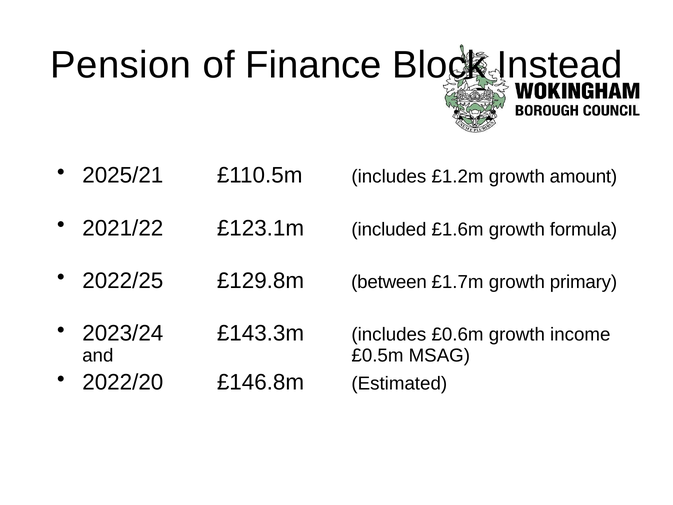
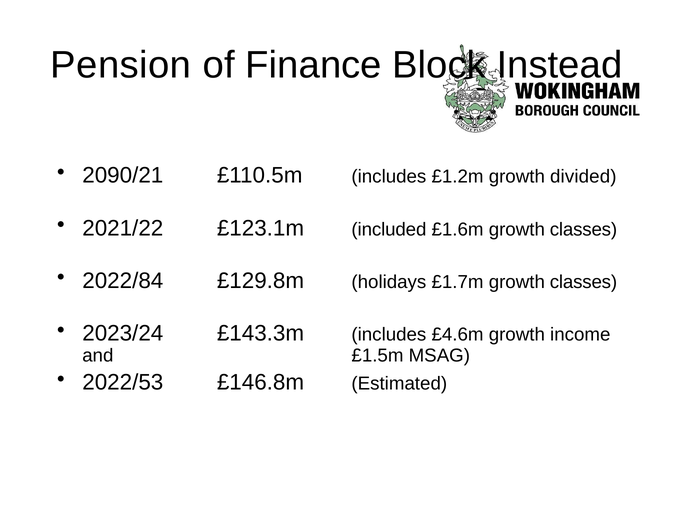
2025/21: 2025/21 -> 2090/21 (123, 175)
amount: amount -> divided (583, 177)
£1.6m growth formula: formula -> classes (583, 229)
2022/25: 2022/25 -> 2022/84 (123, 281)
between: between -> holidays (389, 282)
£1.7m growth primary: primary -> classes (583, 282)
£0.6m: £0.6m -> £4.6m (458, 335)
£0.5m: £0.5m -> £1.5m (377, 356)
2022/20: 2022/20 -> 2022/53 (123, 382)
